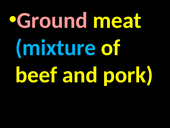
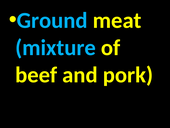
Ground colour: pink -> light blue (52, 20)
